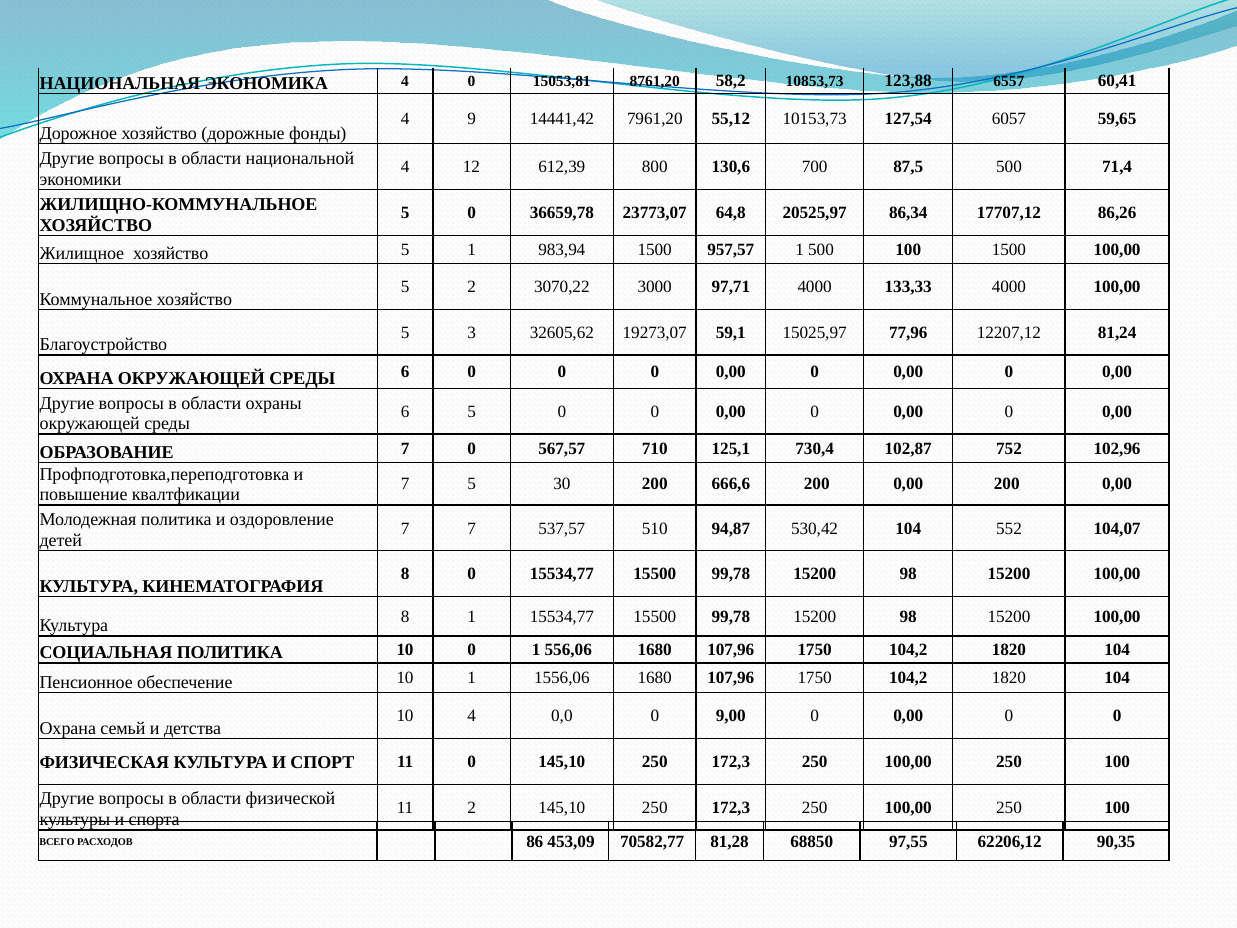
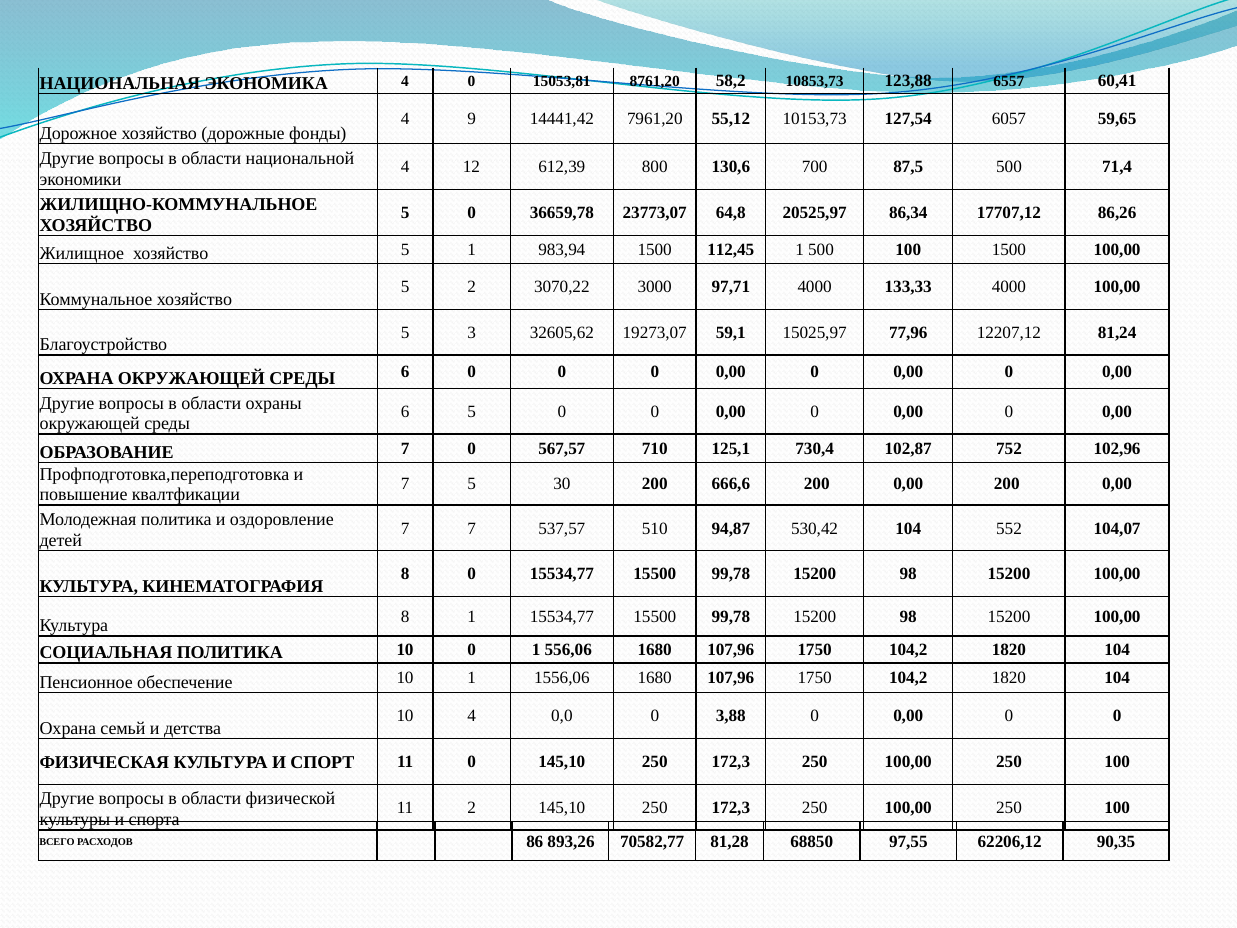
957,57: 957,57 -> 112,45 (731, 250)
9,00: 9,00 -> 3,88 (731, 716)
453,09: 453,09 -> 893,26 (571, 841)
